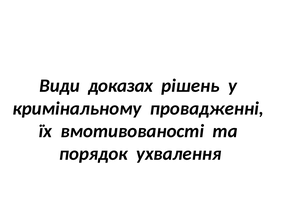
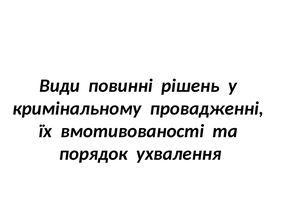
доказах: доказах -> повинні (121, 86)
